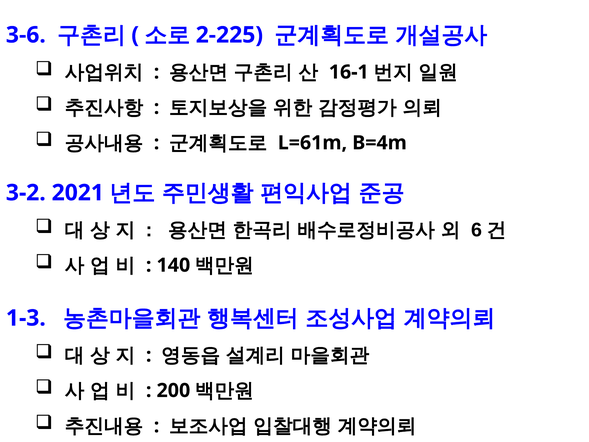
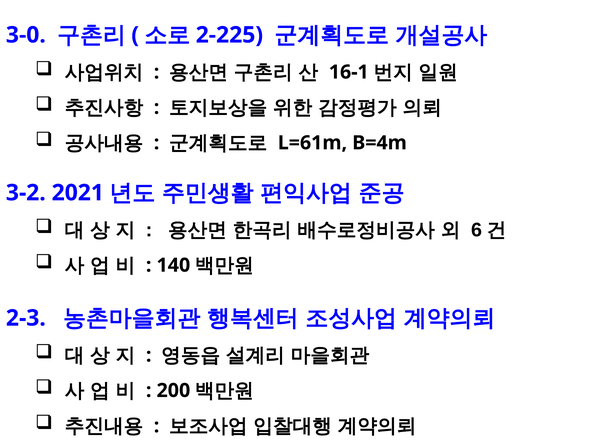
3-6: 3-6 -> 3-0 (26, 35)
1-3: 1-3 -> 2-3 (26, 318)
